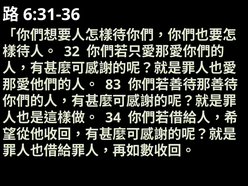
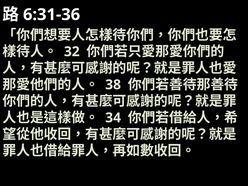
83: 83 -> 38 (113, 85)
